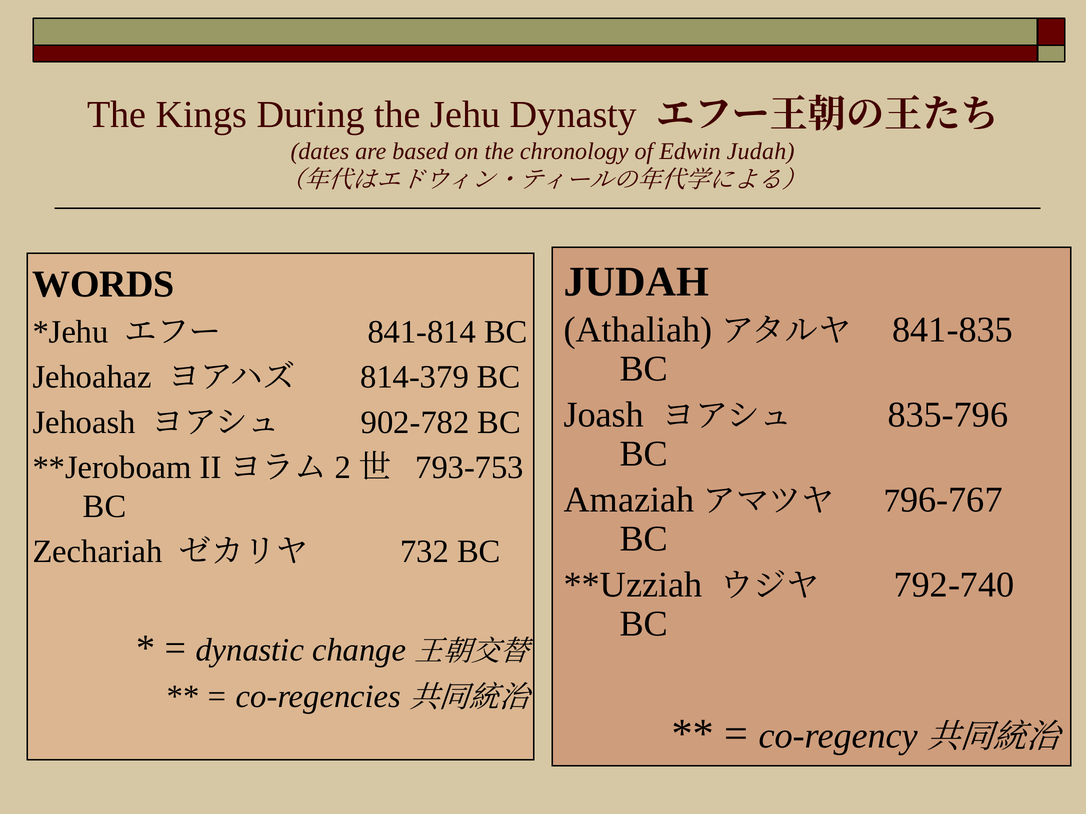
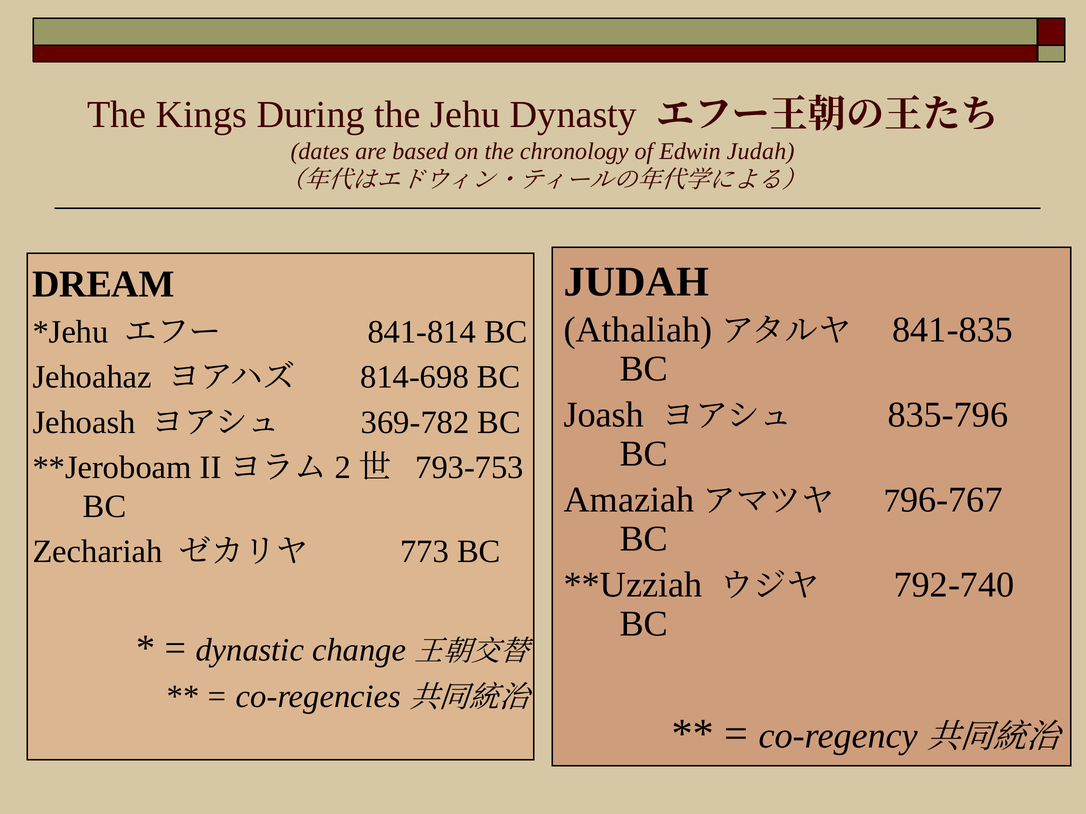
WORDS: WORDS -> DREAM (103, 284)
814-379: 814-379 -> 814-698 (415, 377)
902-782: 902-782 -> 369-782 (415, 423)
732: 732 -> 773 (425, 552)
